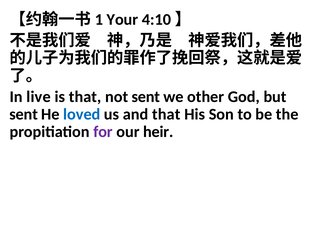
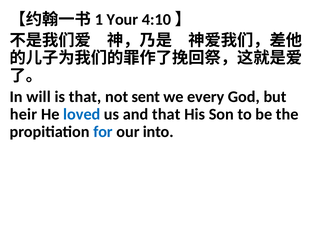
live: live -> will (39, 97)
other: other -> every (206, 97)
sent: sent -> heir (23, 114)
for colour: purple -> blue (103, 132)
heir: heir -> into (158, 132)
